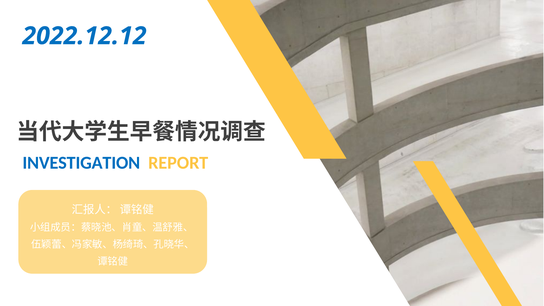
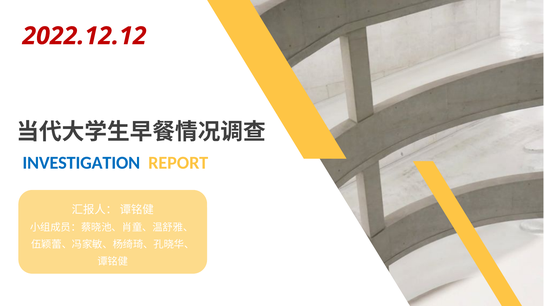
2022.12.12 colour: blue -> red (85, 36)
